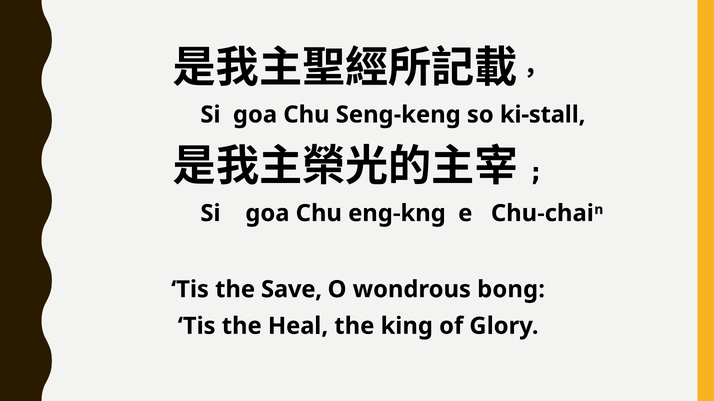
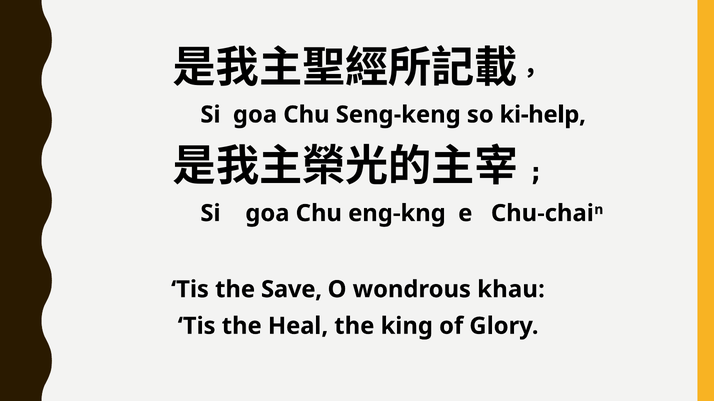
ki-stall: ki-stall -> ki-help (543, 115)
bong: bong -> khau (511, 290)
